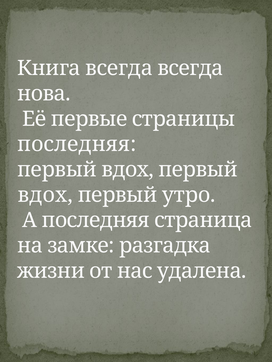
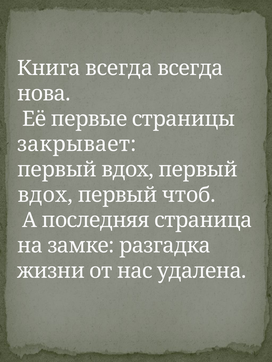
последняя: последняя -> закрывает (77, 144)
утро: утро -> чтоб (189, 195)
